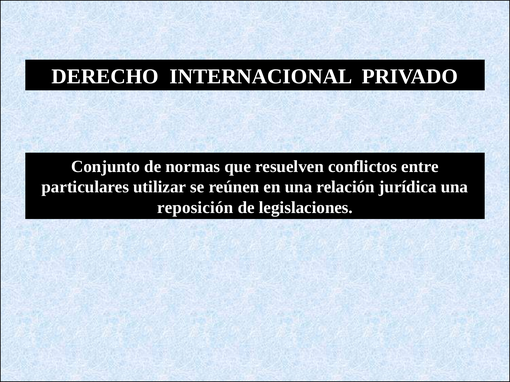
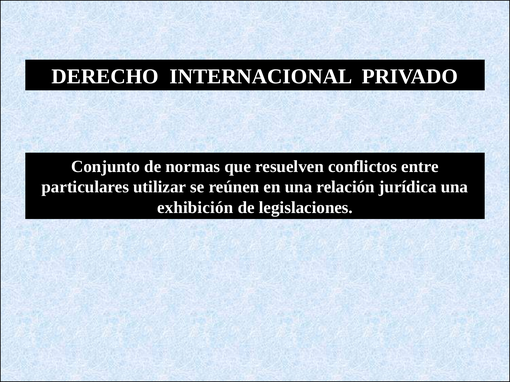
reposición: reposición -> exhibición (195, 208)
